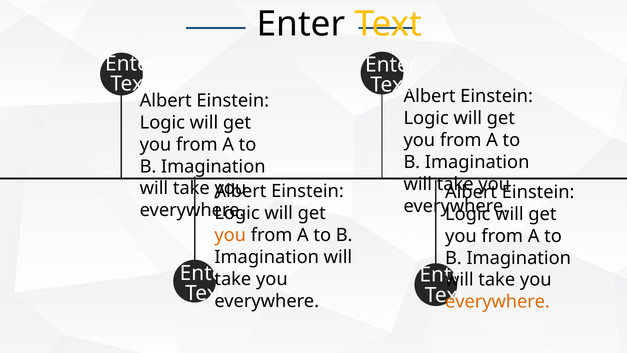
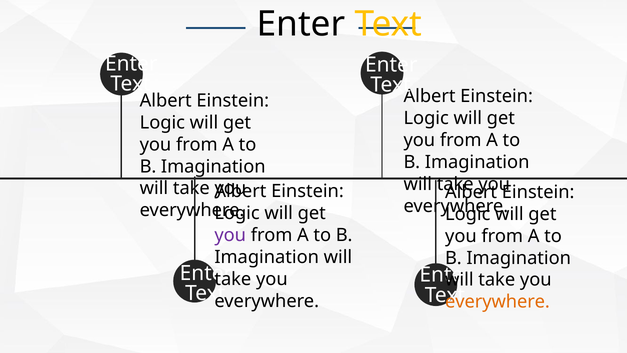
you colour: orange -> purple (230, 235)
